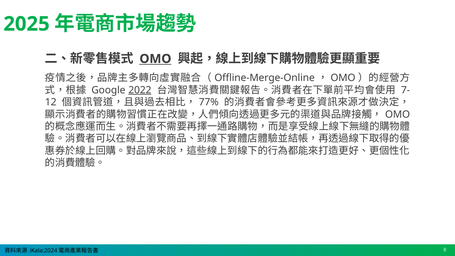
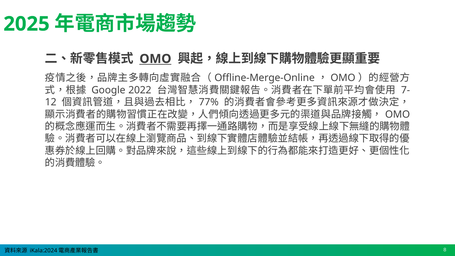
2022 underline: present -> none (140, 90)
